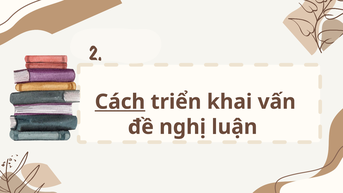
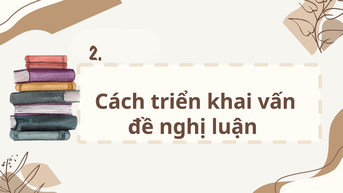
Cách underline: present -> none (120, 102)
